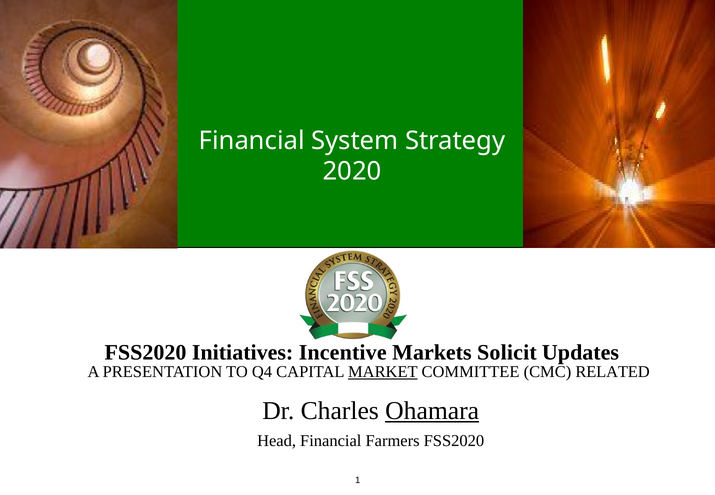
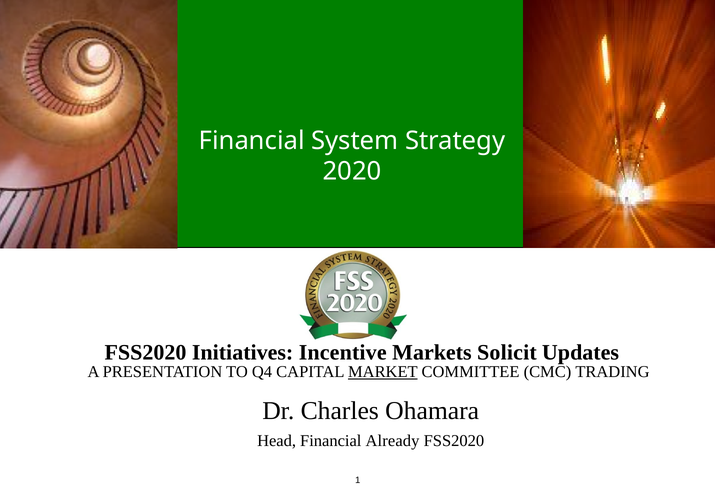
RELATED: RELATED -> TRADING (612, 372)
Ohamara underline: present -> none (432, 411)
Farmers: Farmers -> Already (393, 441)
